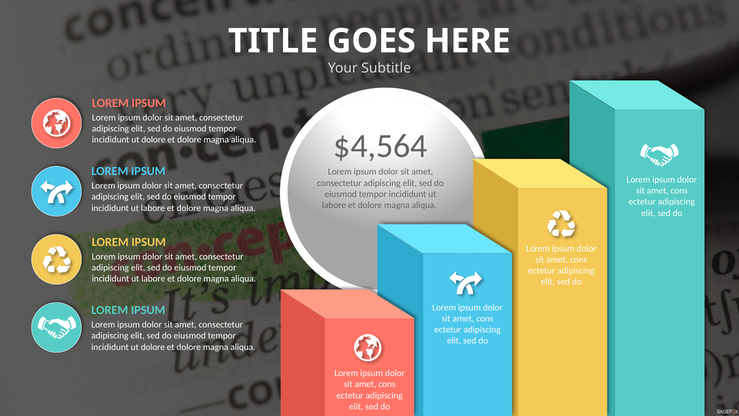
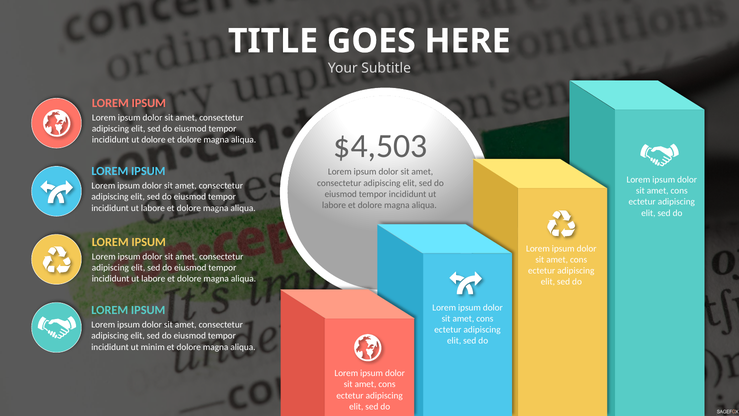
$4,564: $4,564 -> $4,503 (381, 146)
dolore: dolore -> minim (153, 347)
